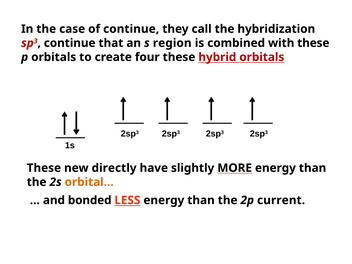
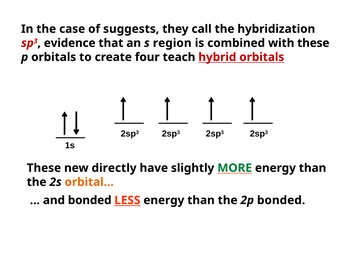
of continue: continue -> suggests (131, 29)
continue: continue -> evidence (70, 43)
four these: these -> teach (179, 57)
MORE colour: black -> green (235, 168)
2p current: current -> bonded (281, 200)
